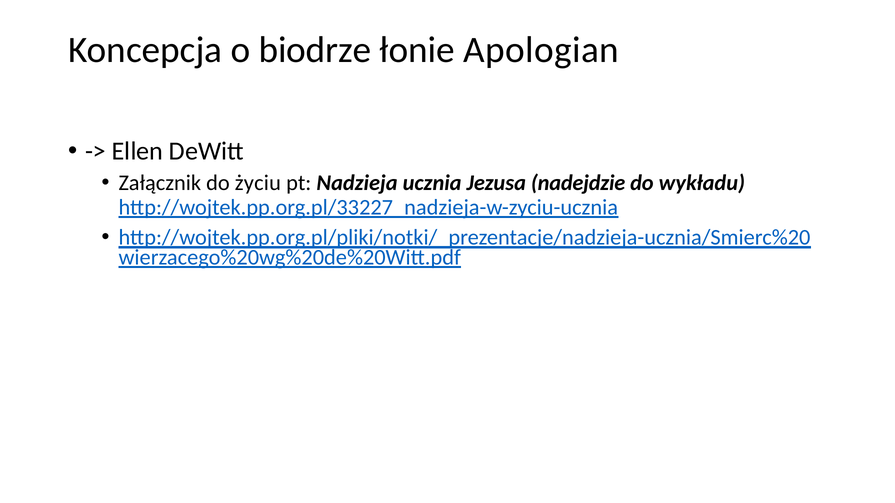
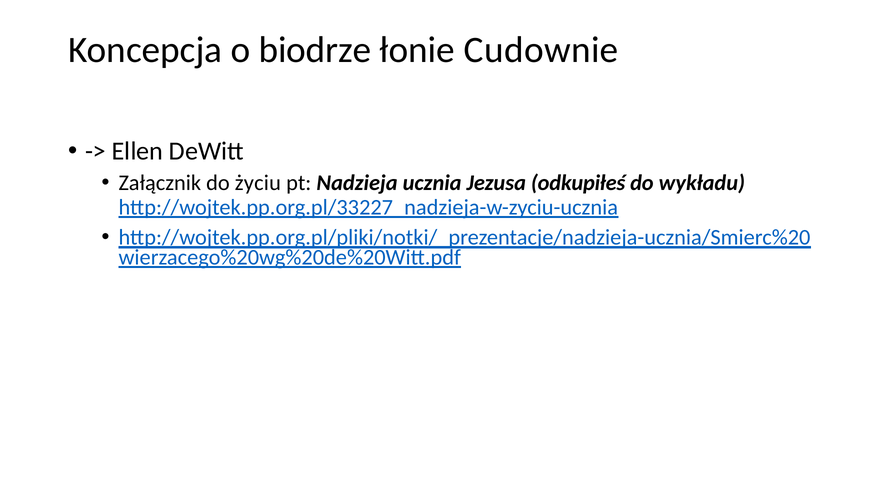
Apologian: Apologian -> Cudownie (541, 50)
nadejdzie: nadejdzie -> odkupiłeś (578, 183)
